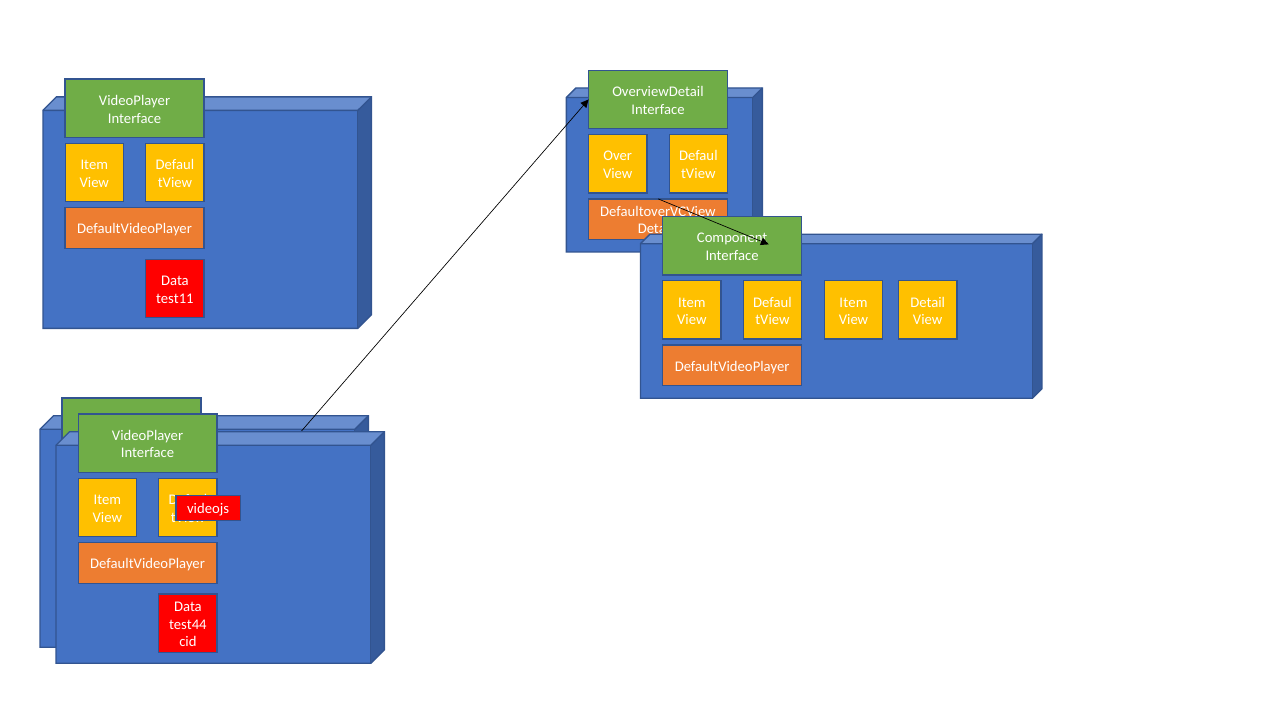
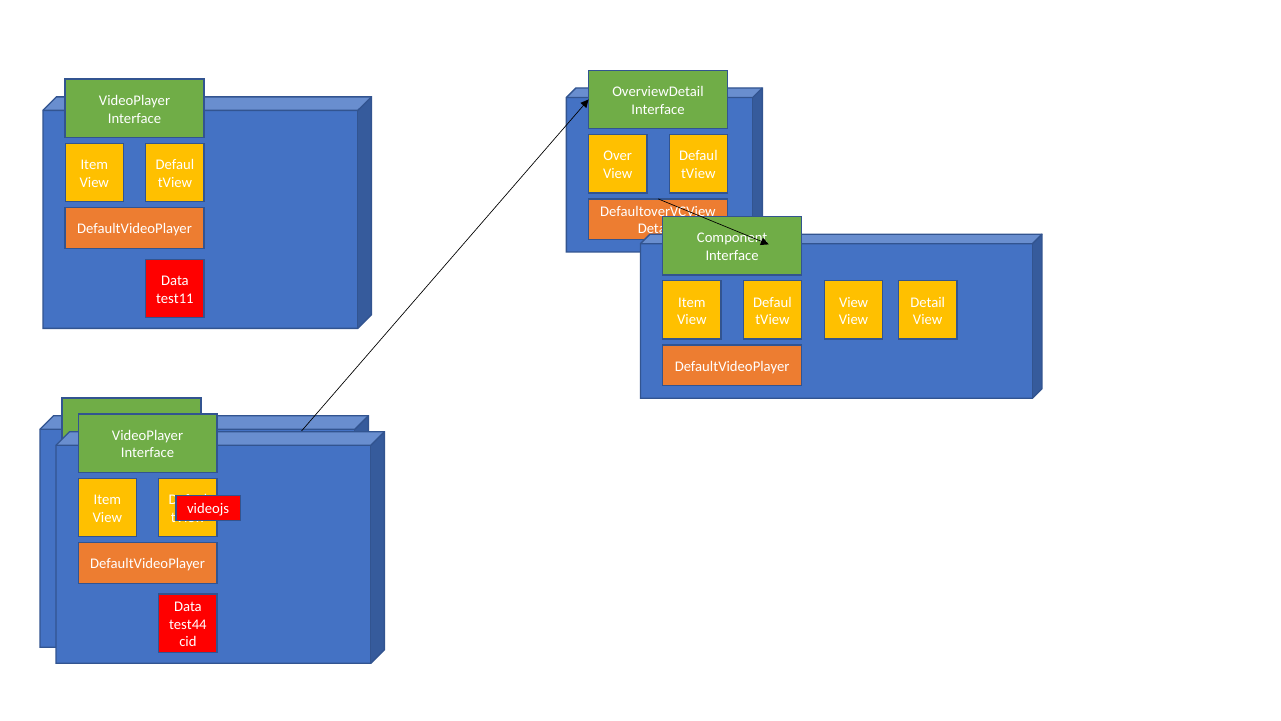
Item: Item -> View (854, 302)
